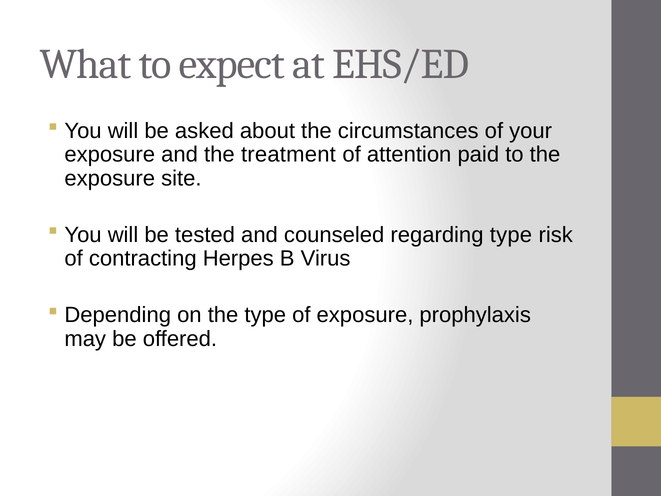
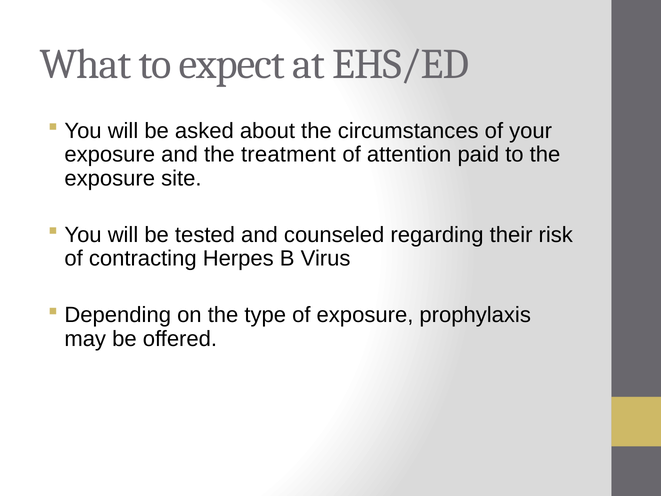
regarding type: type -> their (511, 235)
